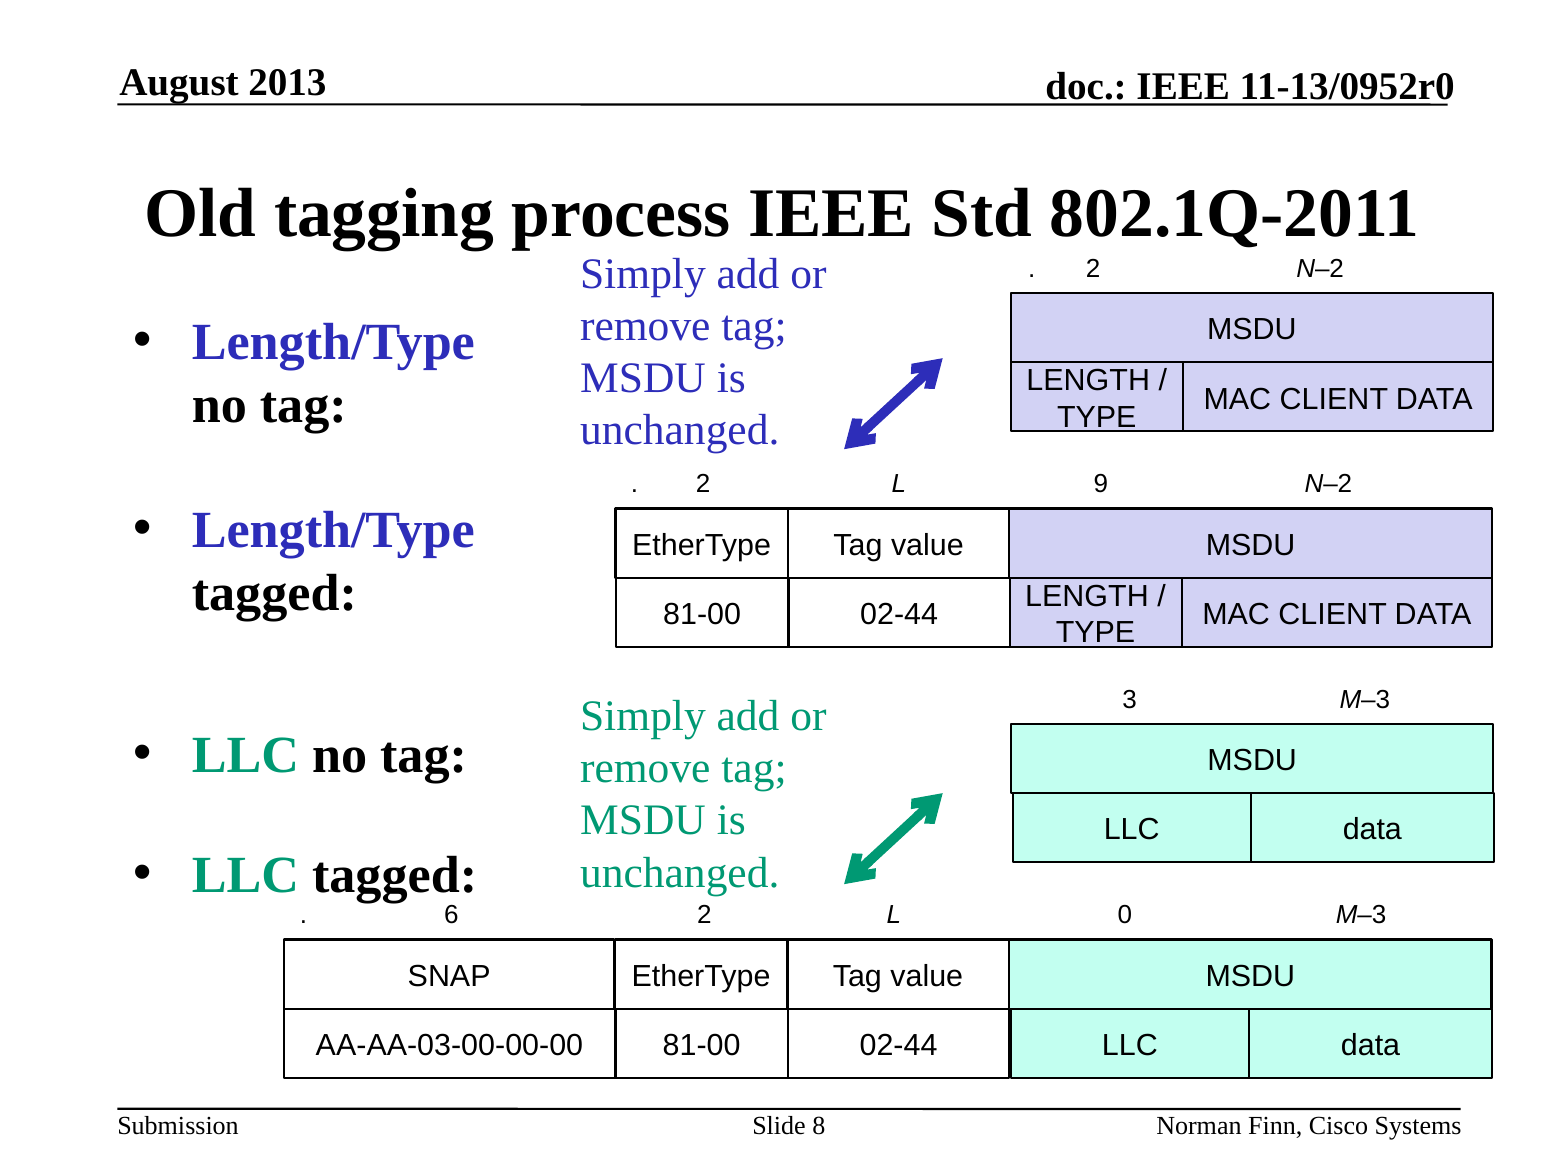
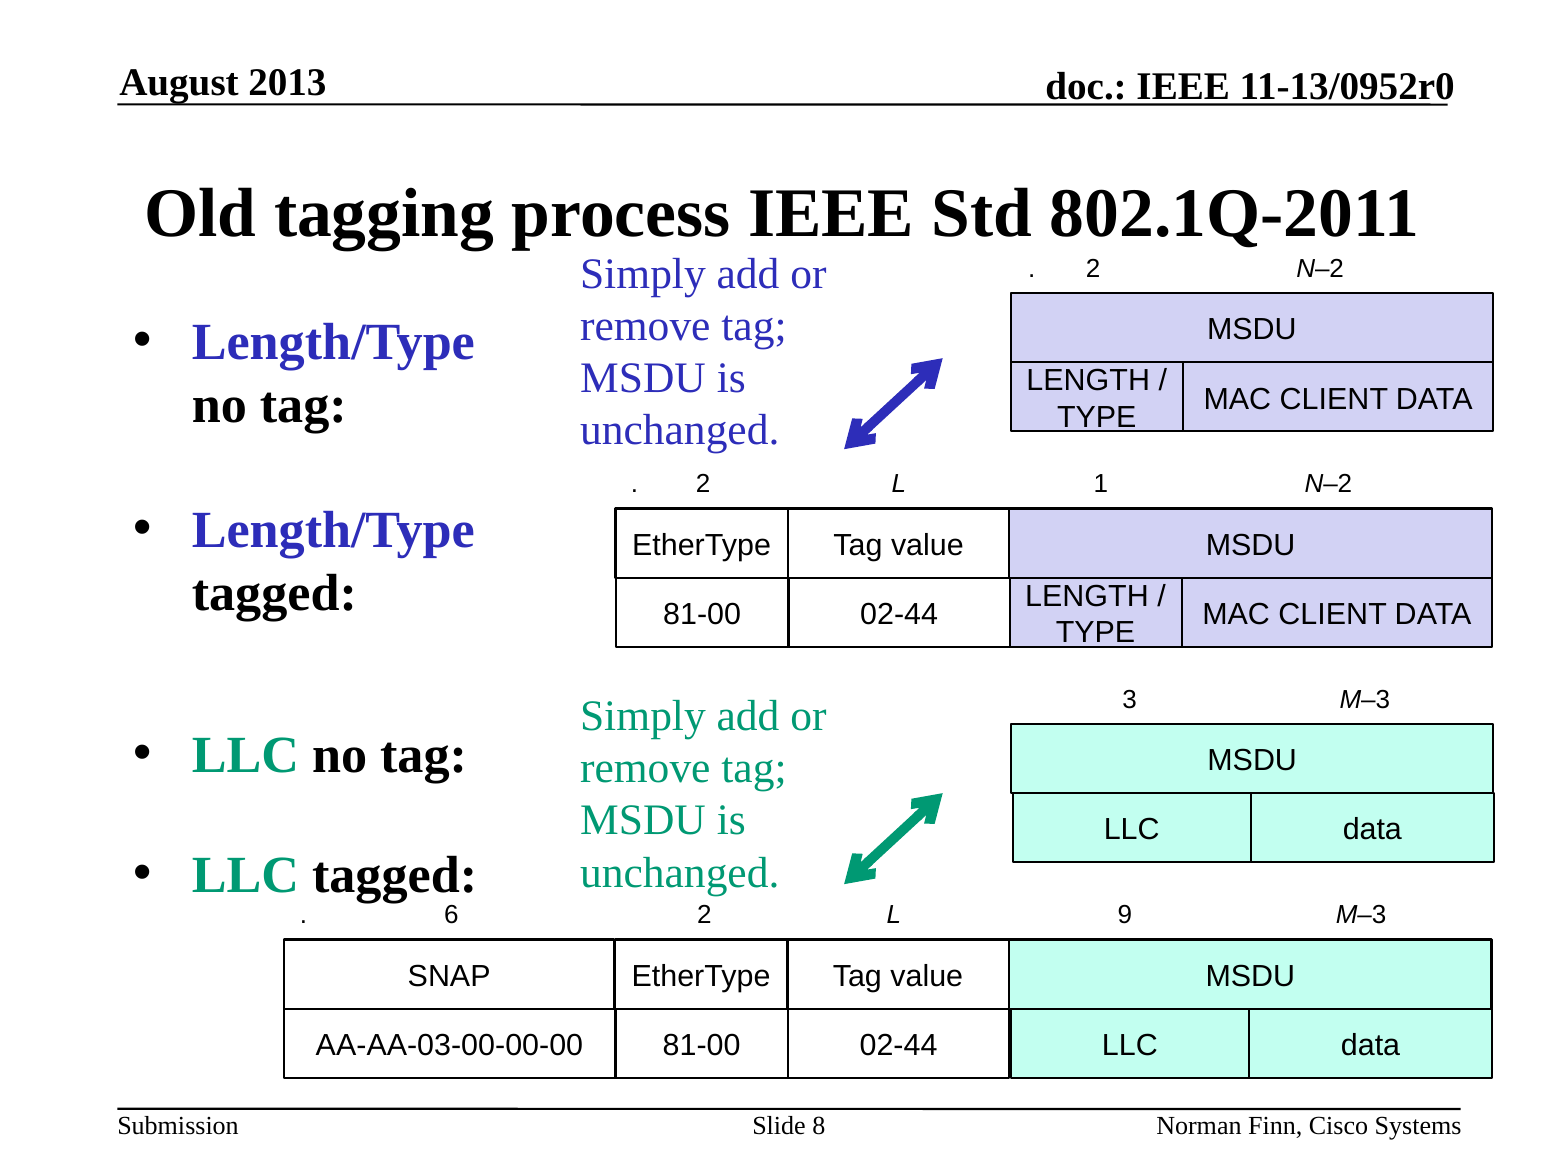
9: 9 -> 1 (1101, 484)
0: 0 -> 9 (1125, 915)
